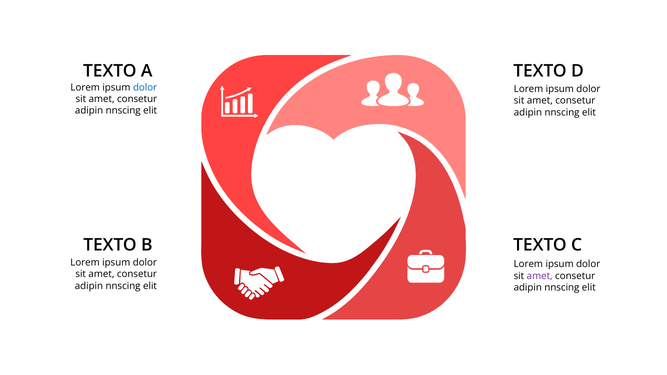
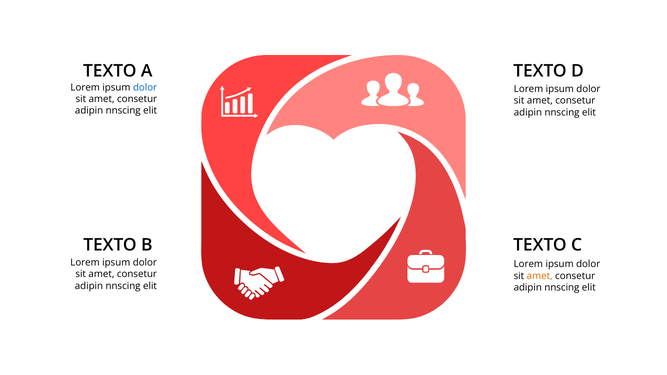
amet colour: purple -> orange (540, 276)
